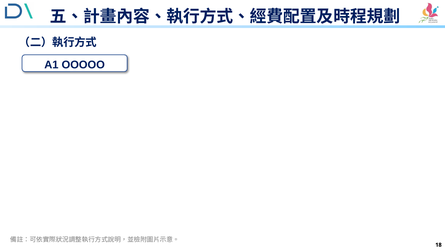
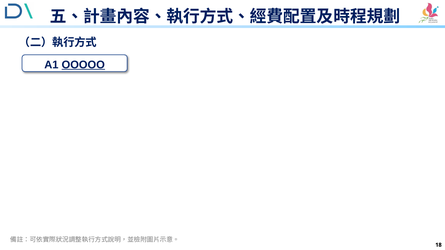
OOOOO underline: none -> present (83, 65)
